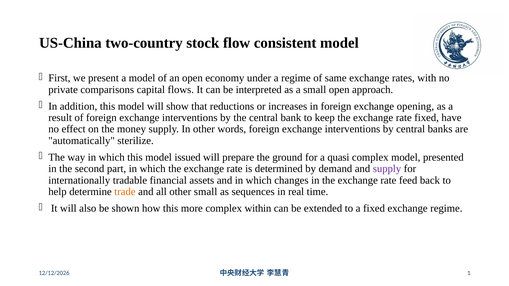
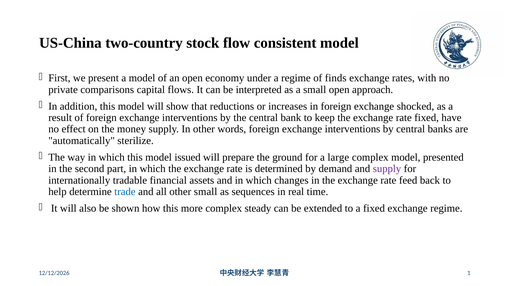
same: same -> finds (336, 78)
opening: opening -> shocked (415, 106)
quasi: quasi -> large (338, 158)
trade colour: orange -> blue (125, 192)
within: within -> steady (258, 209)
